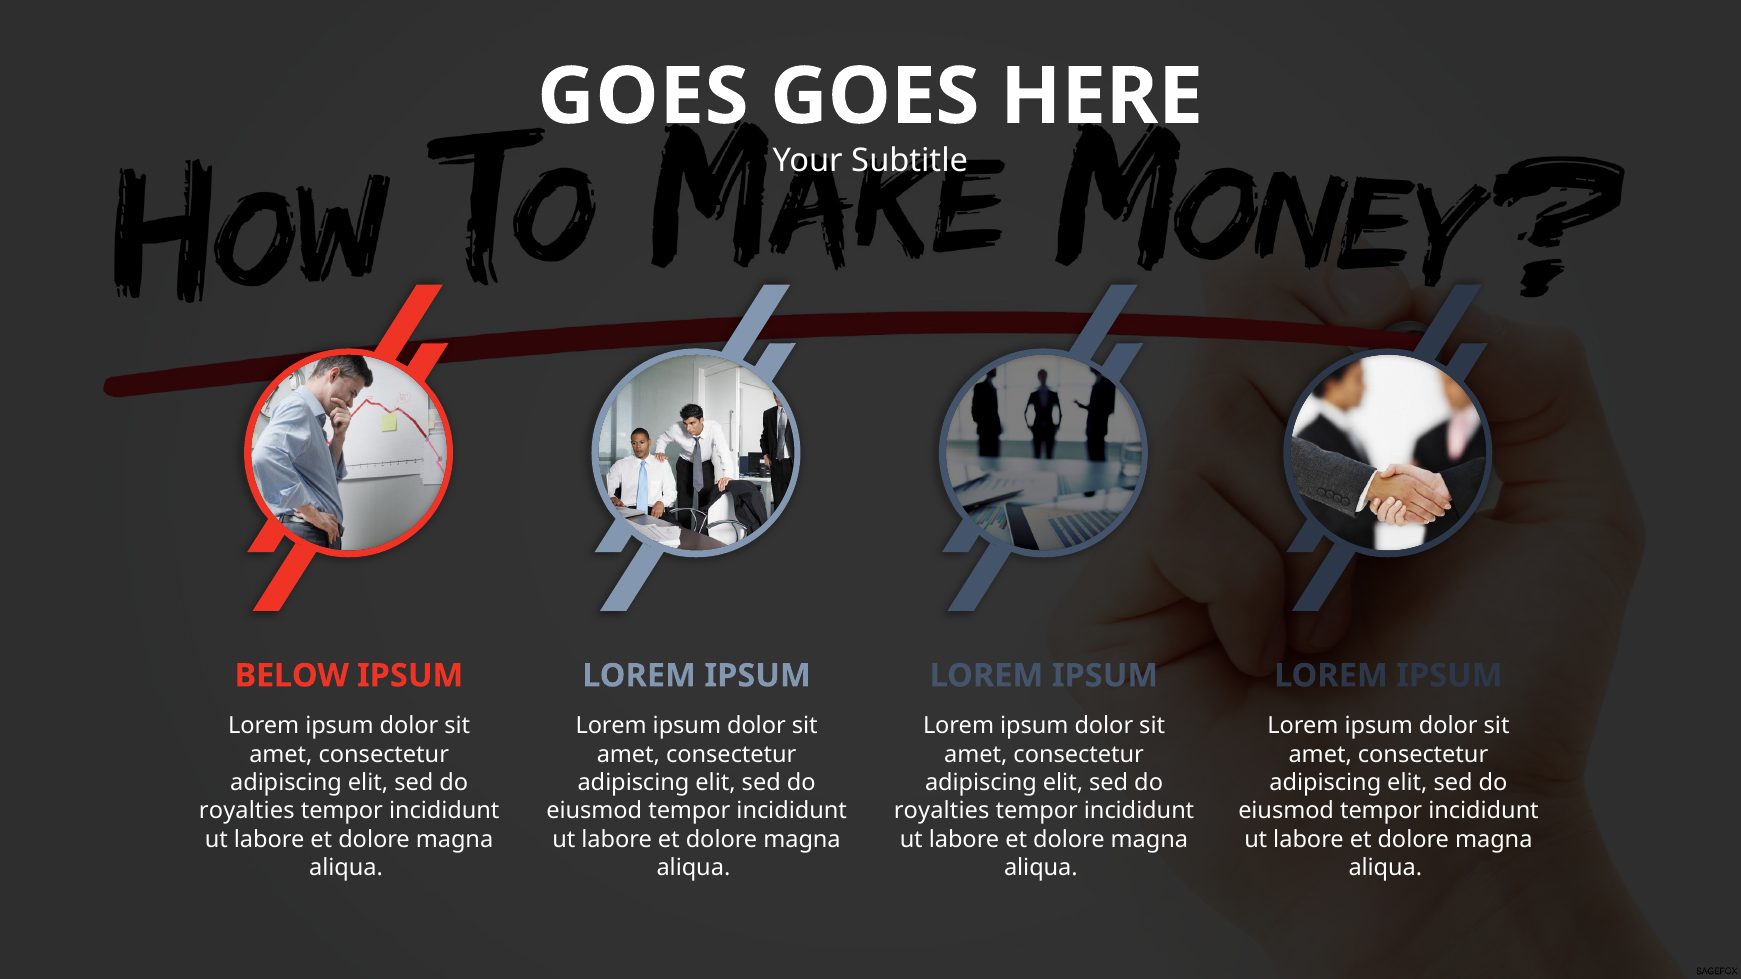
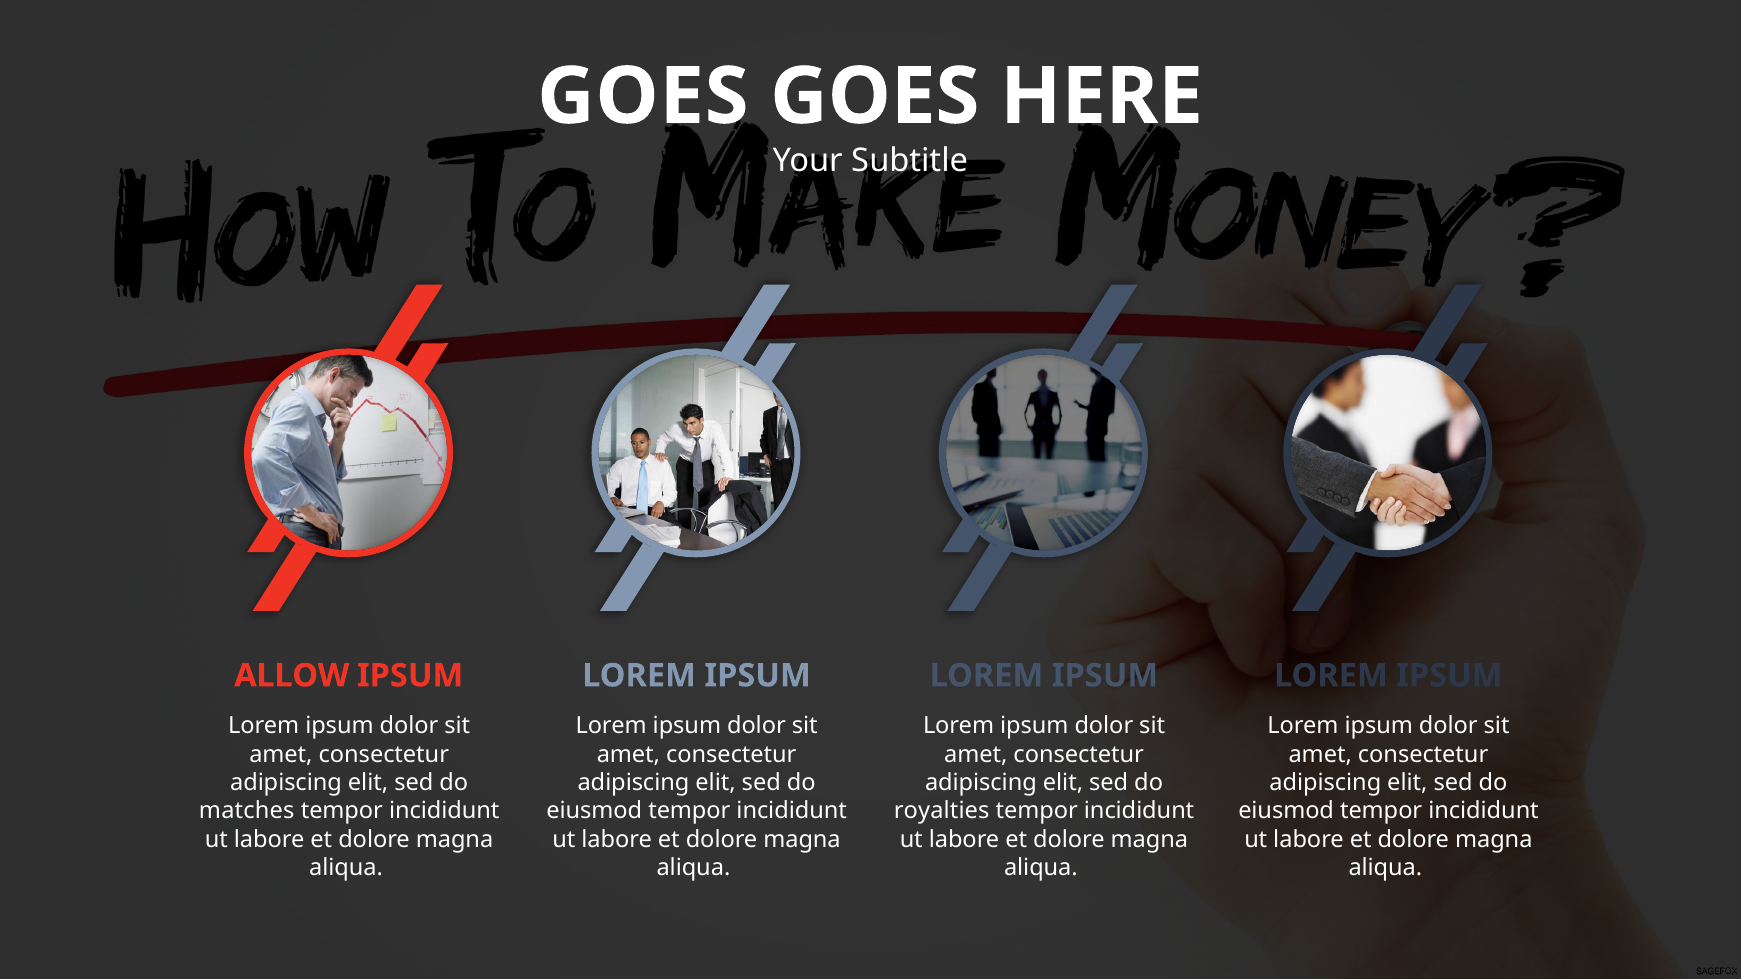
BELOW: BELOW -> ALLOW (292, 676)
royalties: royalties -> matches (247, 811)
